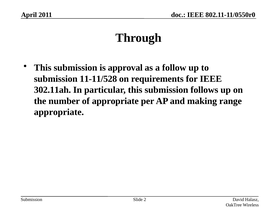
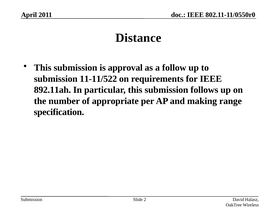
Through: Through -> Distance (138, 38)
11-11/528: 11-11/528 -> 11-11/522 (98, 79)
302.11ah: 302.11ah -> 892.11ah (52, 90)
appropriate: appropriate -> specification (59, 112)
